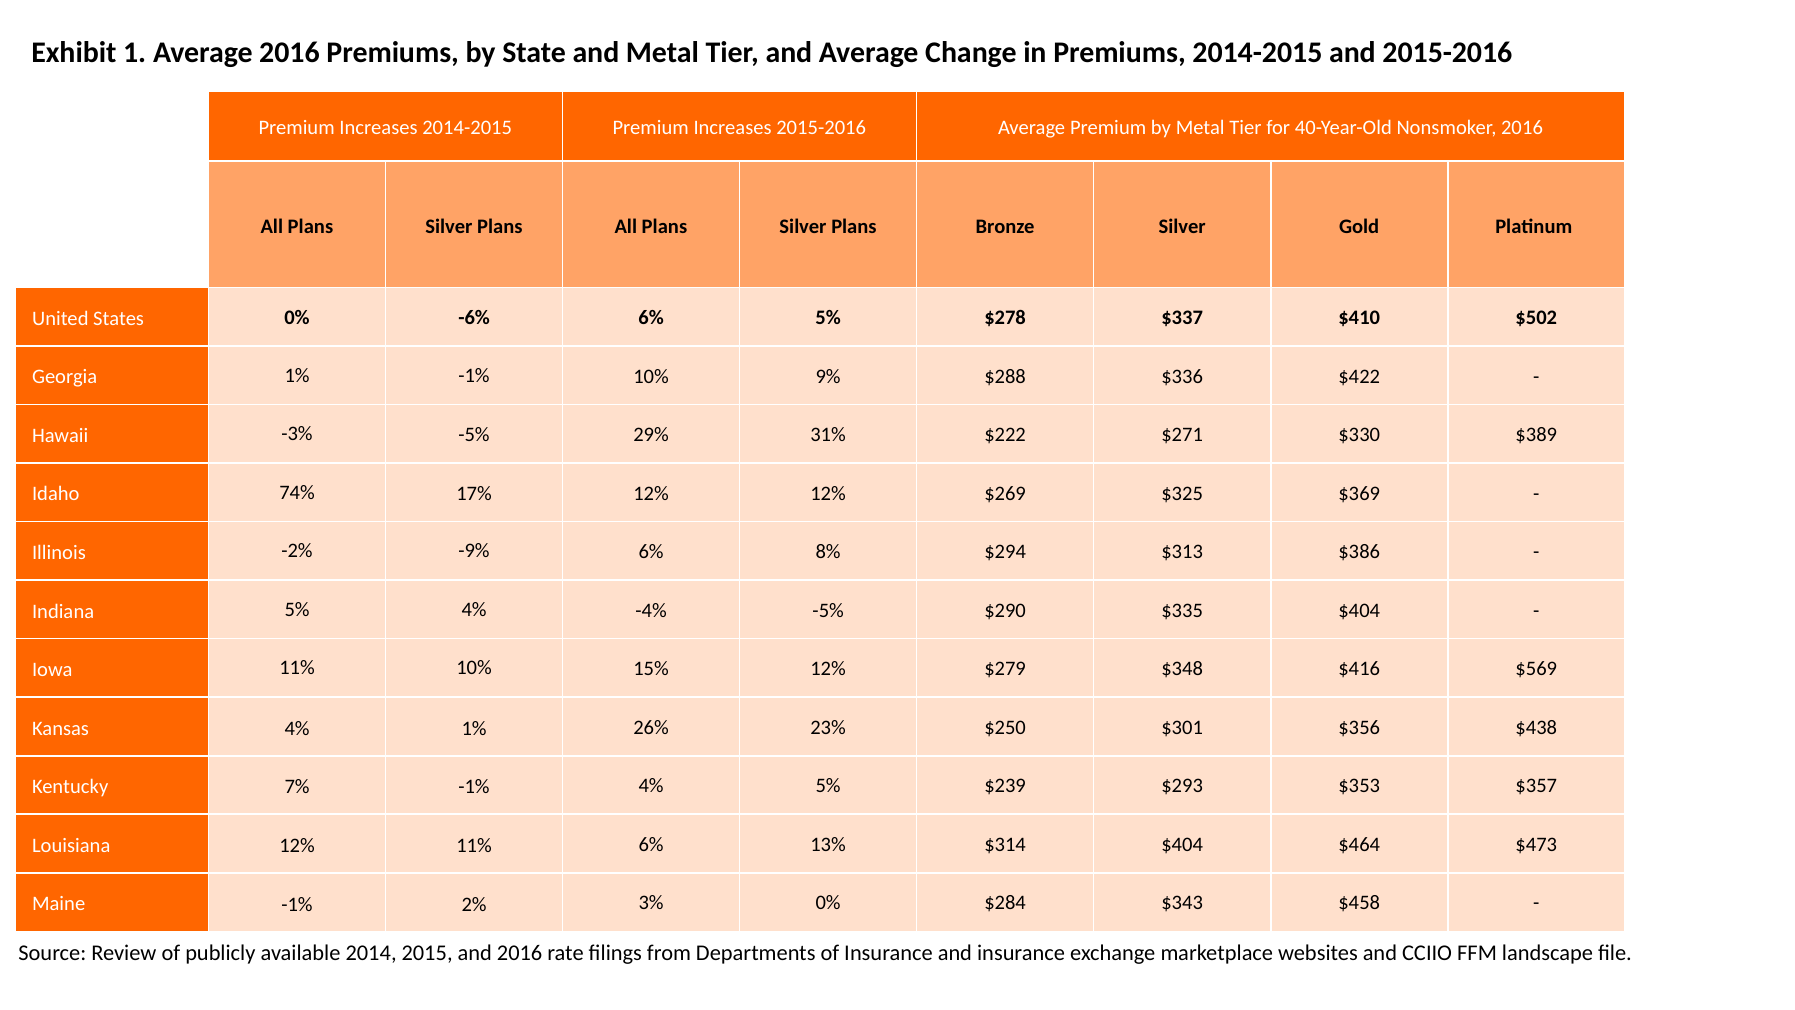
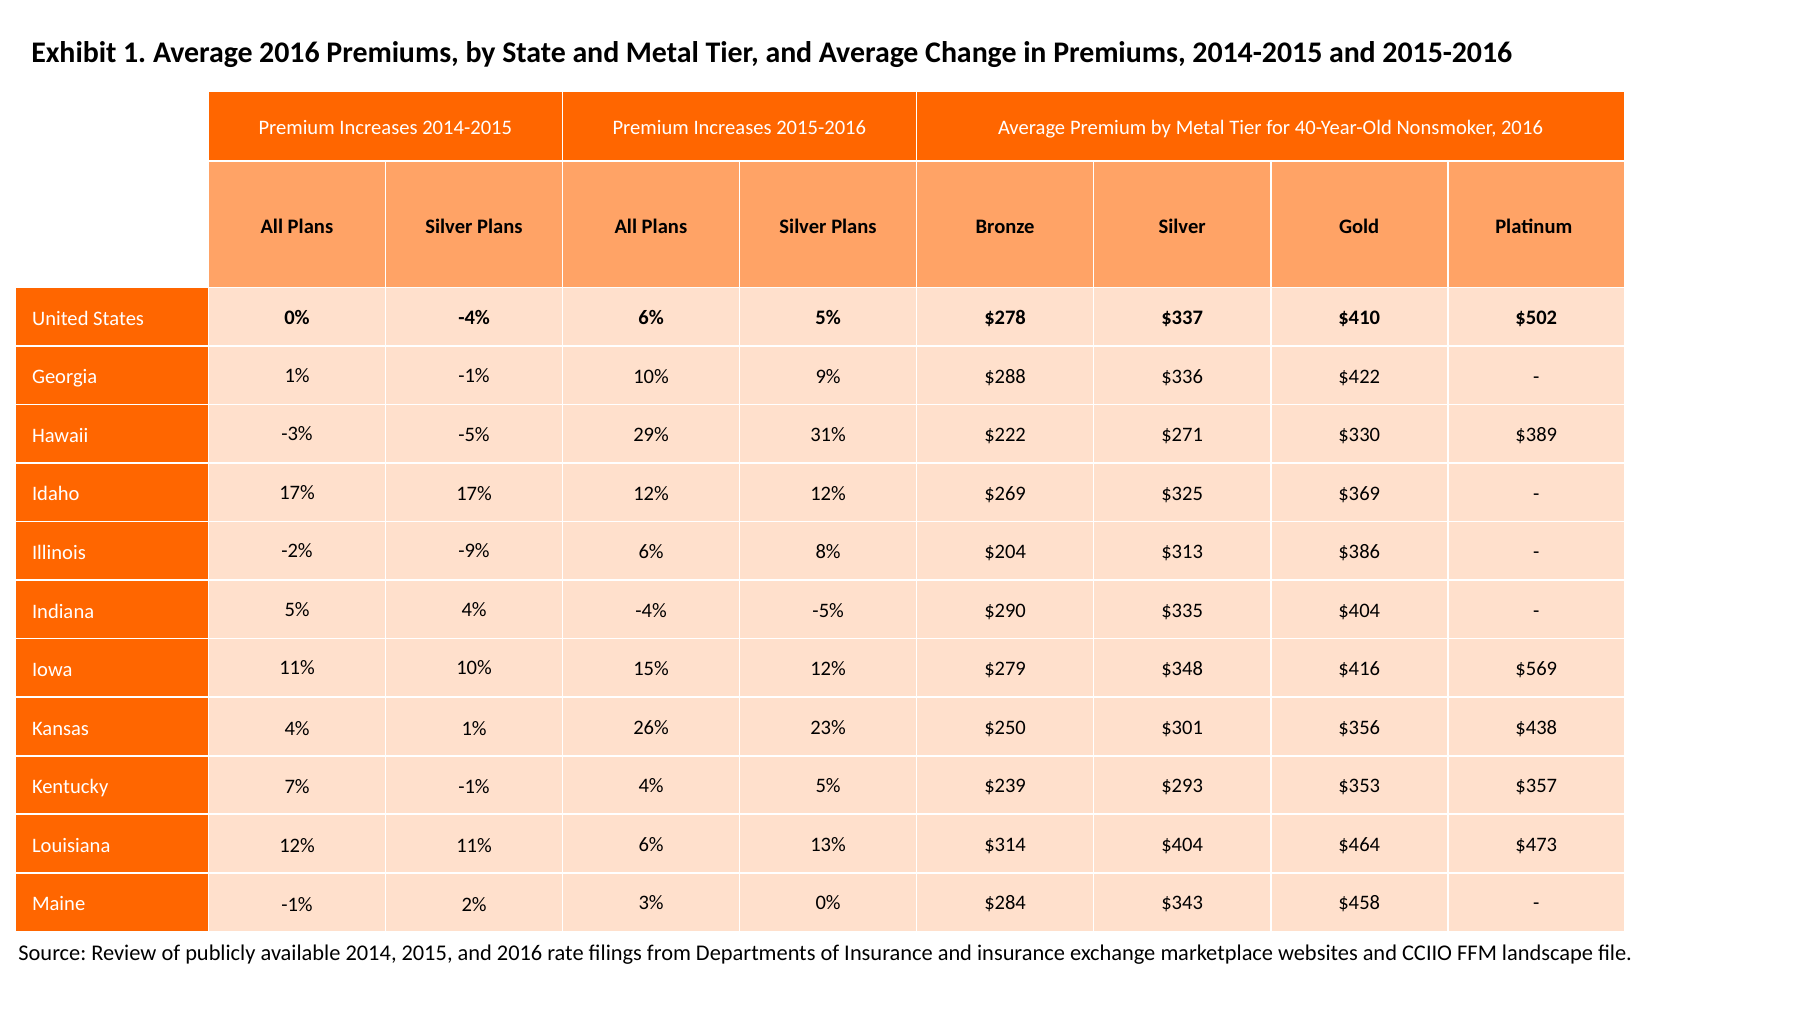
0% -6%: -6% -> -4% (474, 318)
Idaho 74%: 74% -> 17% (297, 492)
$294: $294 -> $204 (1005, 552)
